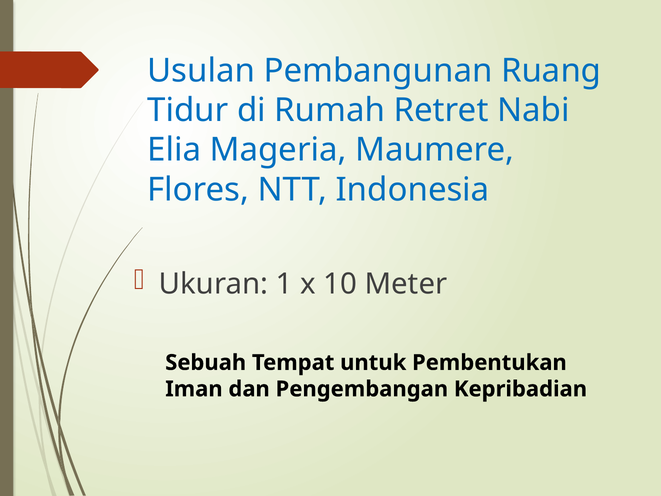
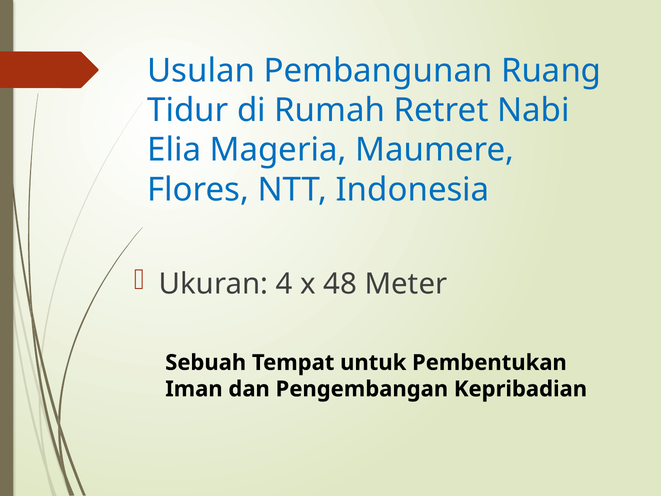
1: 1 -> 4 (284, 284)
10: 10 -> 48 (340, 284)
